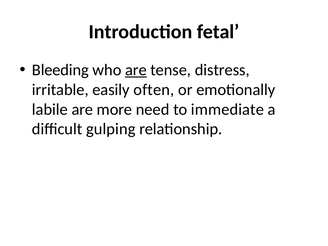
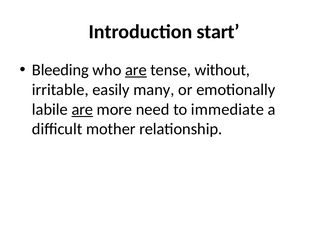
fetal: fetal -> start (218, 32)
distress: distress -> without (222, 70)
often: often -> many (154, 90)
are underline: none -> present (82, 109)
gulping: gulping -> mother (111, 129)
